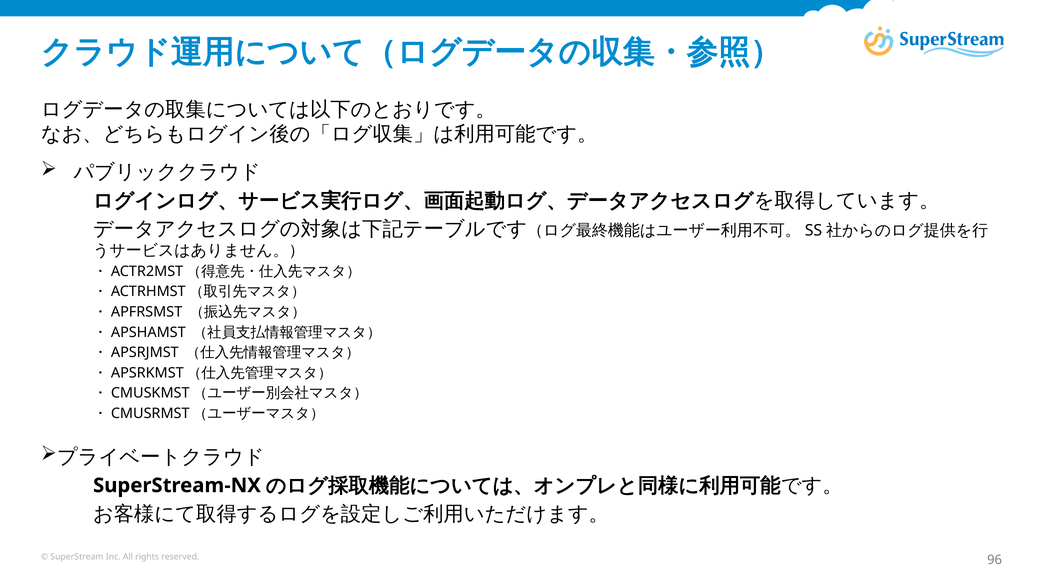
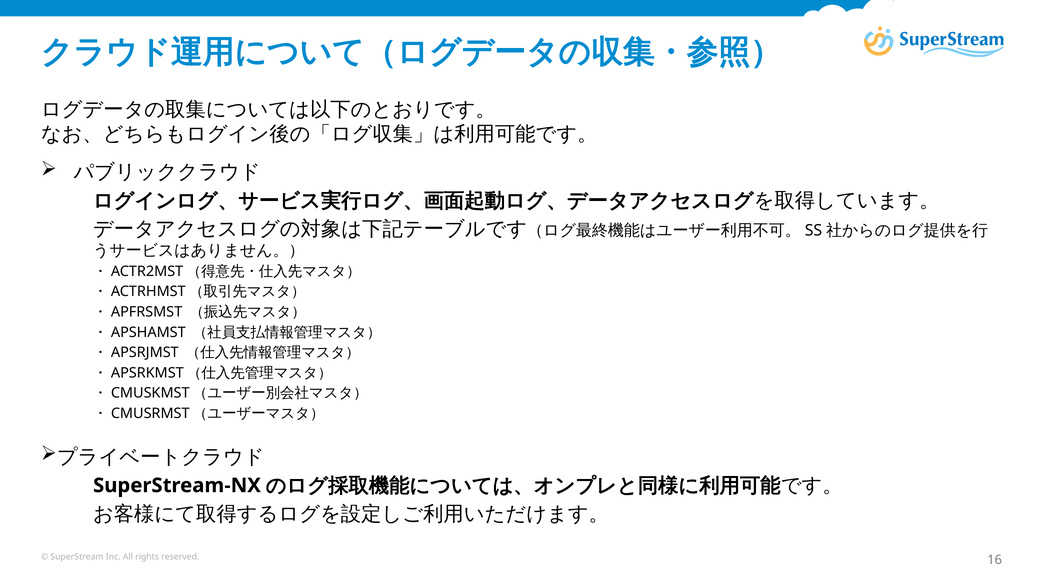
96: 96 -> 16 (995, 561)
